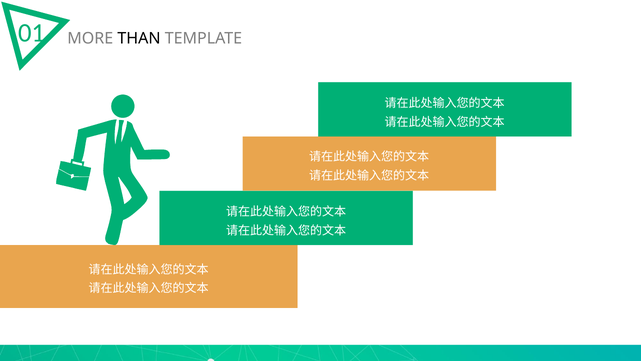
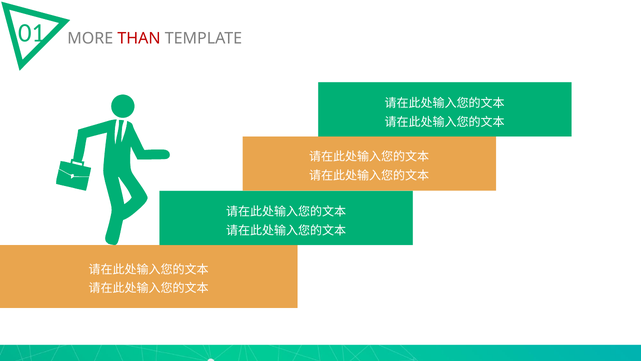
THAN colour: black -> red (139, 39)
